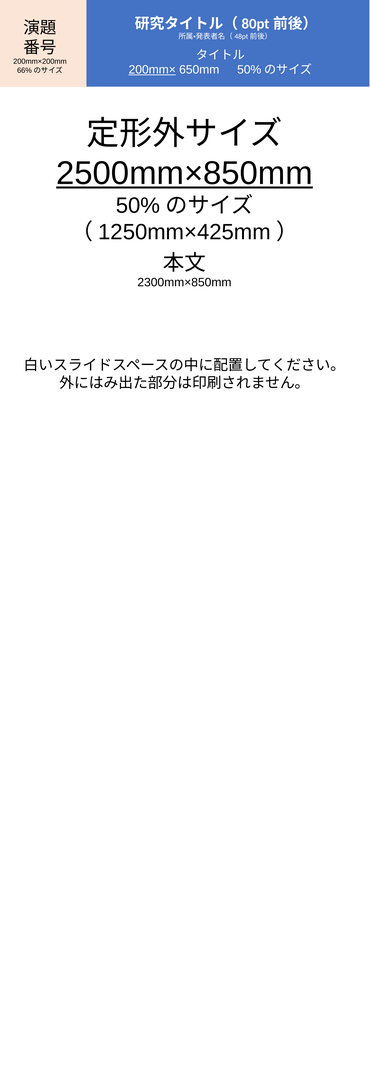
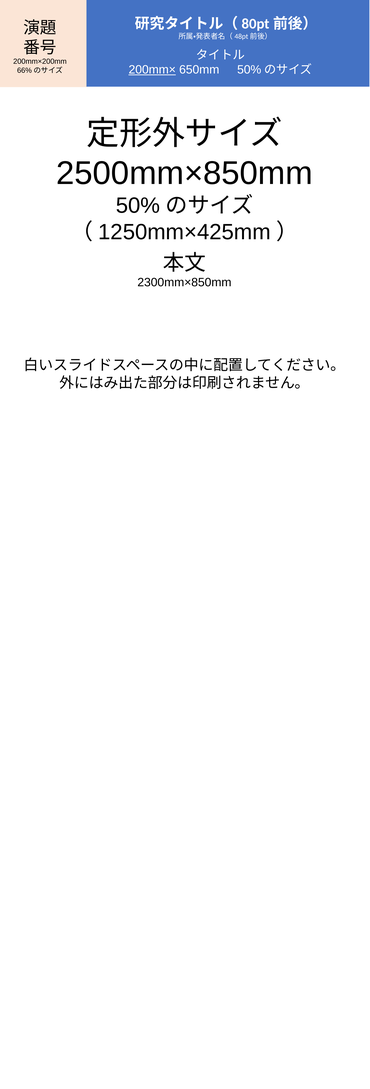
2500mm×850mm underline: present -> none (184, 173)
